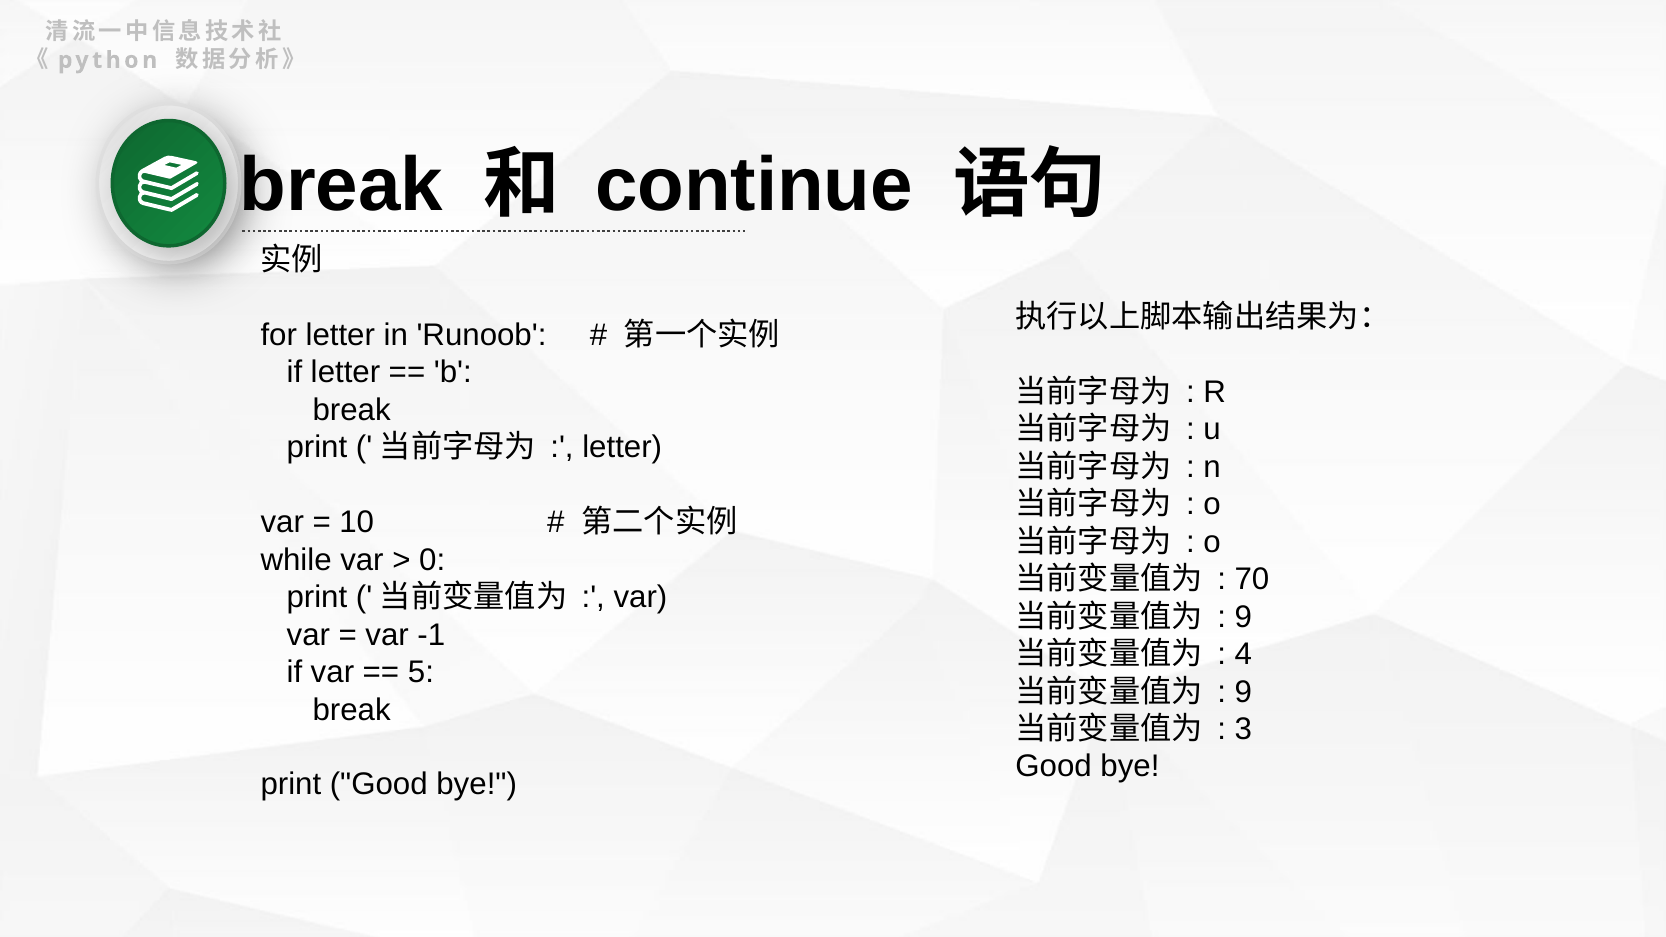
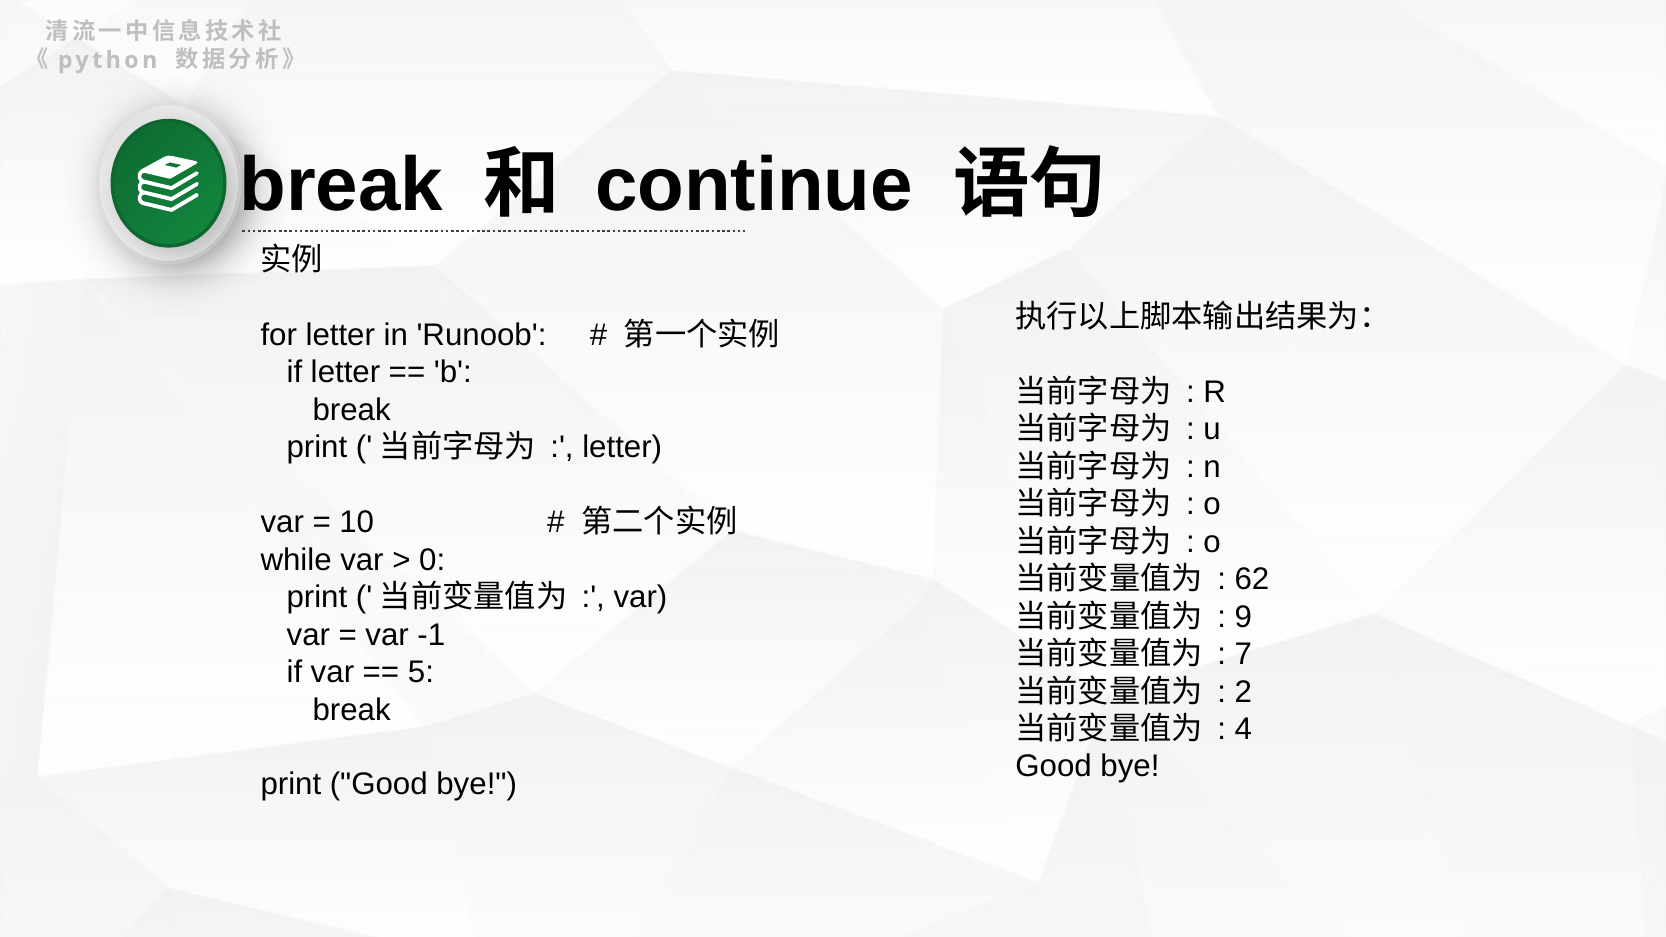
70: 70 -> 62 (1252, 579)
4: 4 -> 7 (1243, 654)
9: 9 -> 2 (1243, 692)
3: 3 -> 4 (1243, 729)
